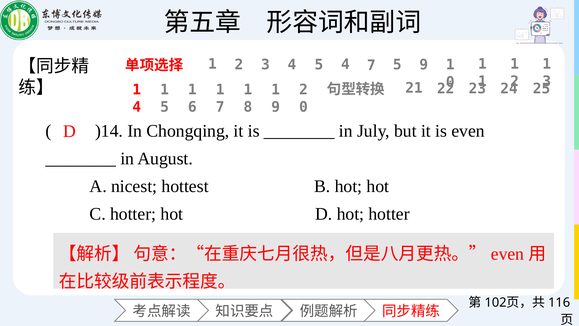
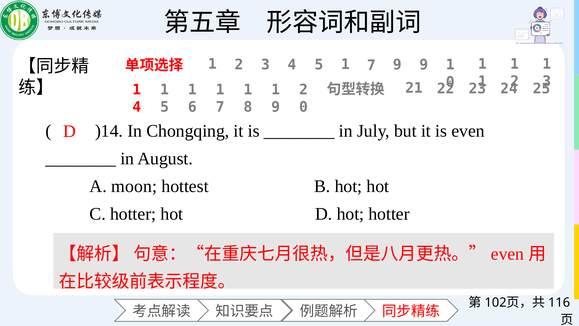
4 5 4: 4 -> 1 (345, 64)
7 5: 5 -> 9 (397, 65)
nicest: nicest -> moon (134, 186)
